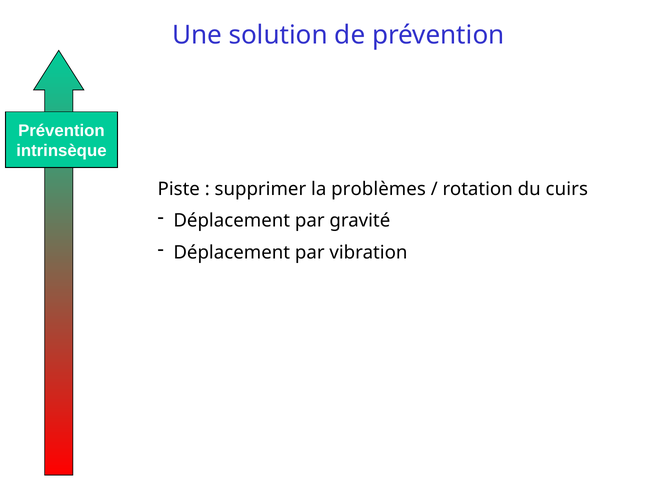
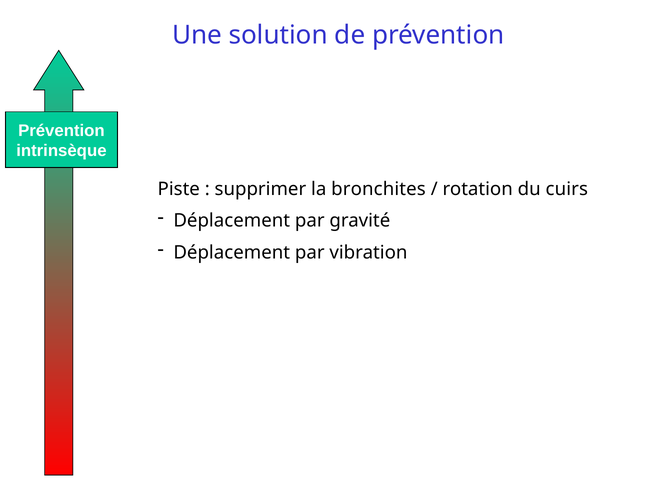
problèmes: problèmes -> bronchites (379, 189)
